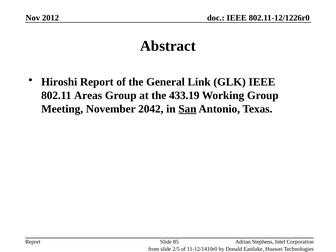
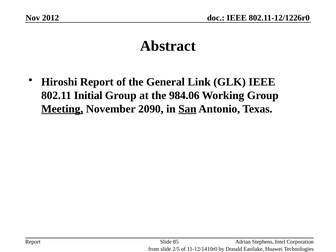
Areas: Areas -> Initial (88, 95)
433.19: 433.19 -> 984.06 (184, 95)
Meeting underline: none -> present (62, 109)
2042: 2042 -> 2090 (151, 109)
